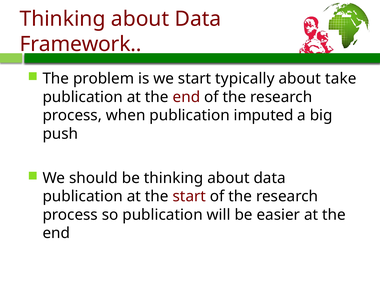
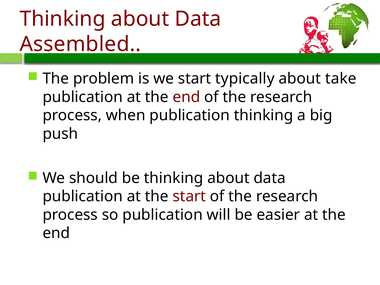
Framework: Framework -> Assembled (80, 44)
publication imputed: imputed -> thinking (264, 115)
